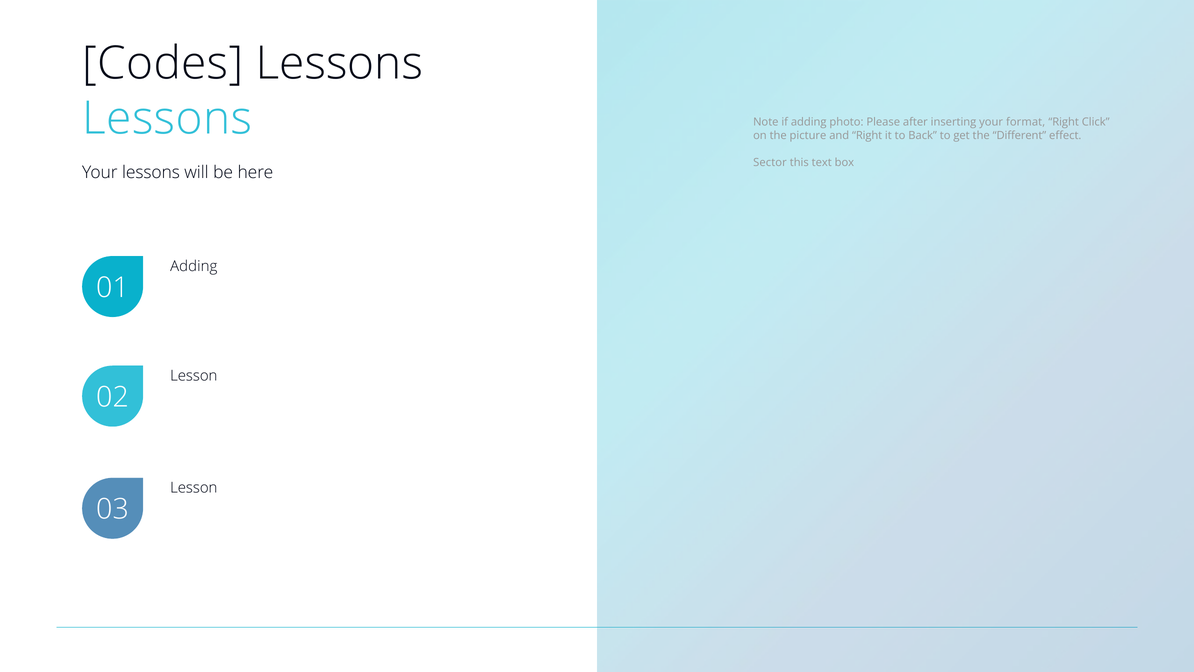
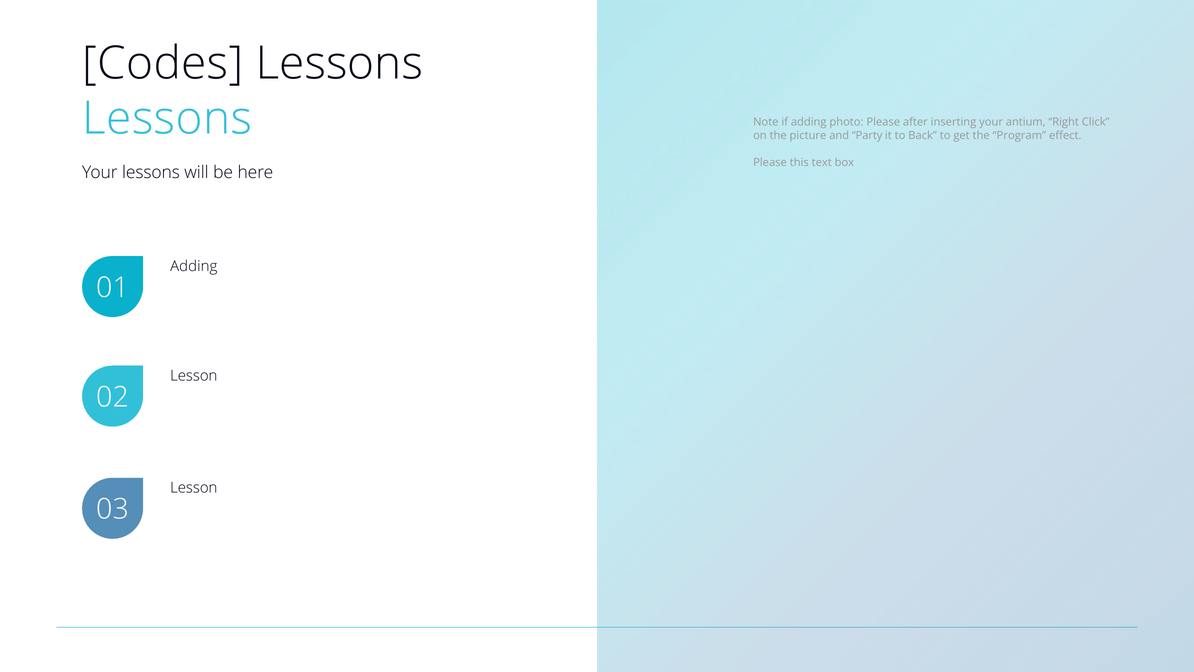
format: format -> antium (1026, 122)
and Right: Right -> Party (867, 136)
Different: Different -> Program (1019, 136)
Sector: Sector -> Please (770, 162)
